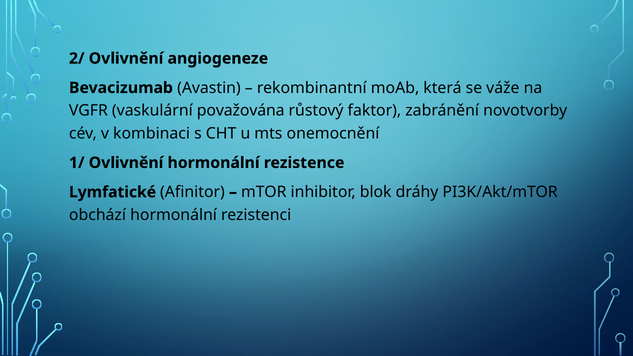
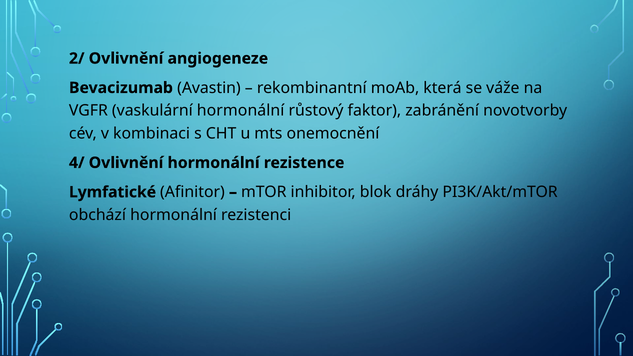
vaskulární považována: považována -> hormonální (241, 111)
1/: 1/ -> 4/ (77, 163)
